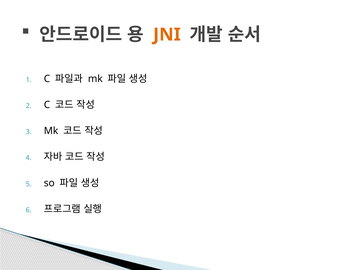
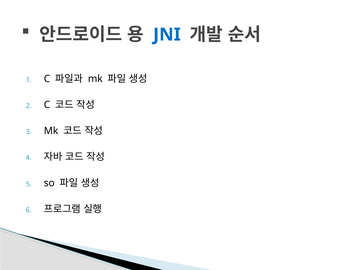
JNI colour: orange -> blue (167, 35)
